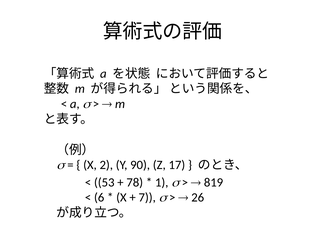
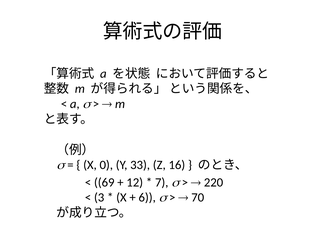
2: 2 -> 0 (106, 165)
90: 90 -> 33 (140, 165)
17: 17 -> 16 (177, 165)
53: 53 -> 69 (104, 182)
78: 78 -> 12 (135, 182)
1: 1 -> 7 (162, 182)
819: 819 -> 220 (214, 182)
6: 6 -> 3 (99, 197)
7: 7 -> 6 (147, 197)
26: 26 -> 70 (198, 197)
